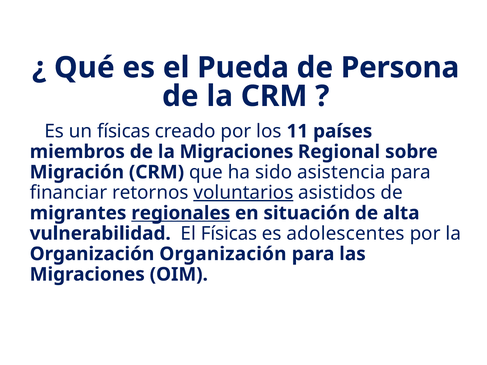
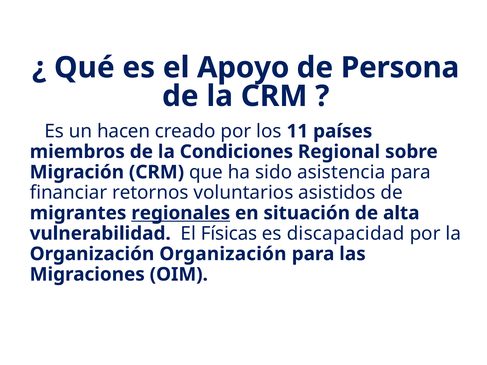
Pueda: Pueda -> Apoyo (243, 68)
un físicas: físicas -> hacen (124, 131)
la Migraciones: Migraciones -> Condiciones (236, 152)
voluntarios underline: present -> none (243, 193)
adolescentes: adolescentes -> discapacidad (346, 234)
